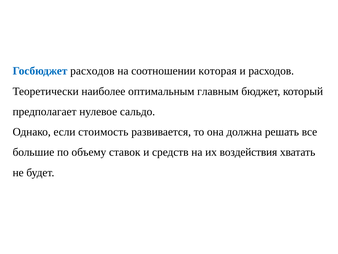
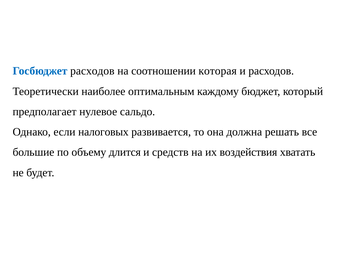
главным: главным -> каждому (218, 91)
стоимость: стоимость -> налоговых (103, 132)
ставок: ставок -> длится (125, 152)
